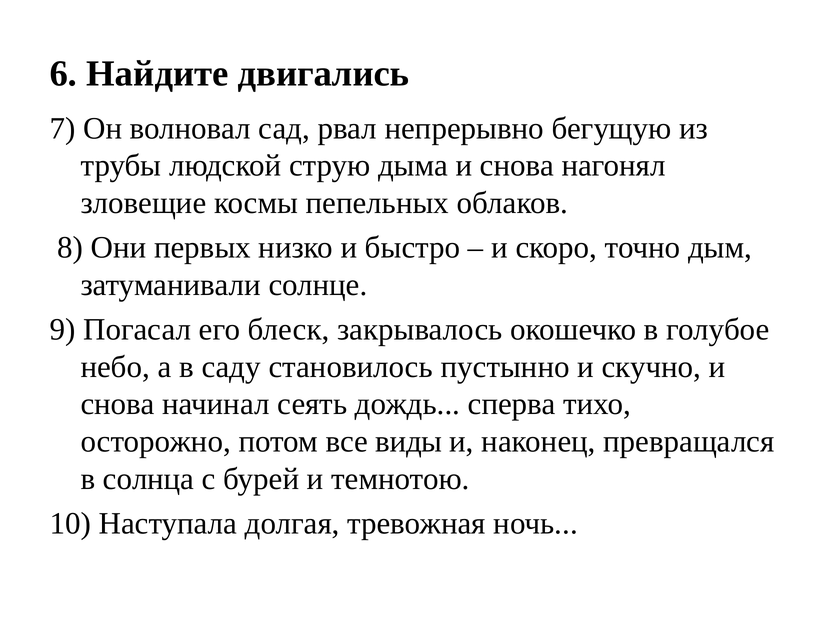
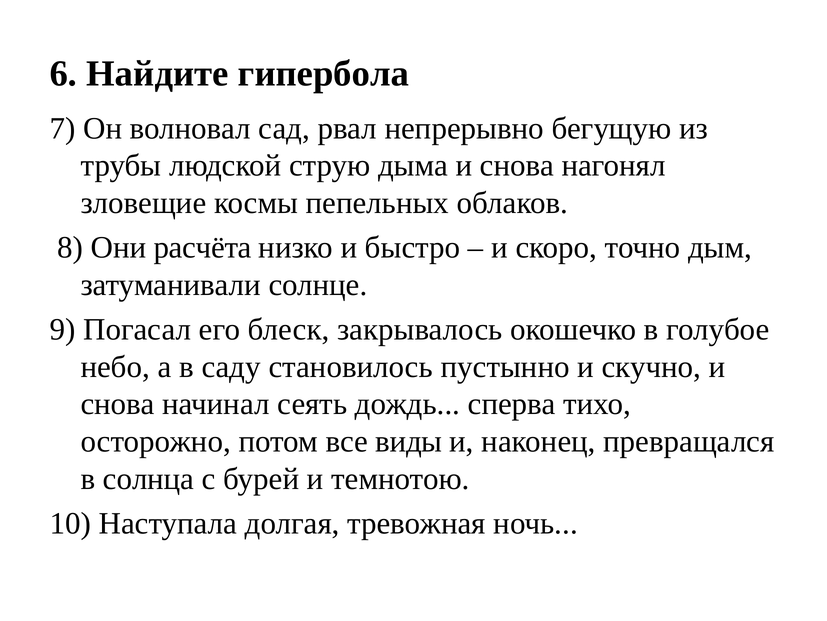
двигались: двигались -> гипербола (323, 74)
первых: первых -> расчёта (203, 247)
